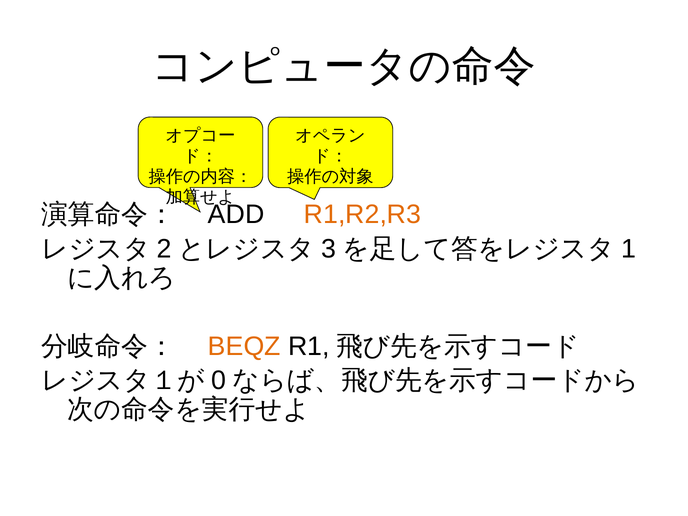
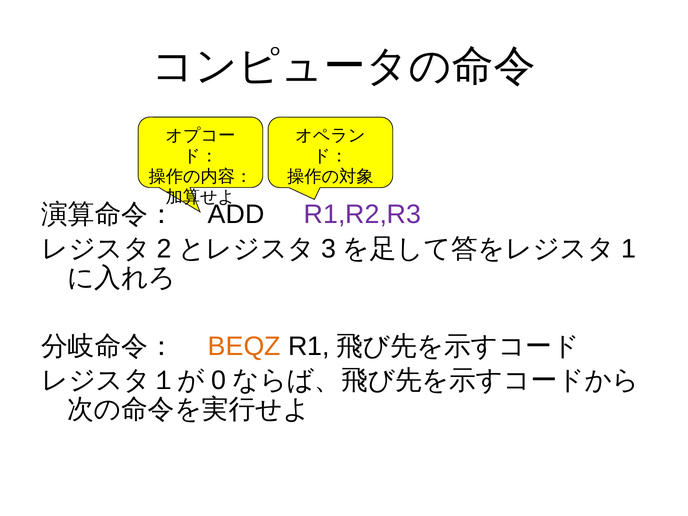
R1,R2,R3 colour: orange -> purple (362, 215)
